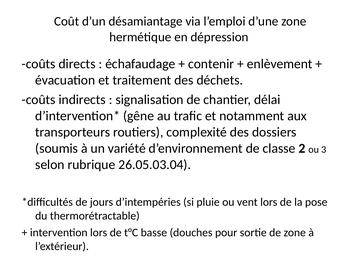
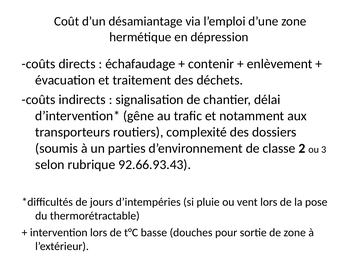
variété: variété -> parties (127, 148)
26.05.03.04: 26.05.03.04 -> 92.66.93.43 (155, 165)
